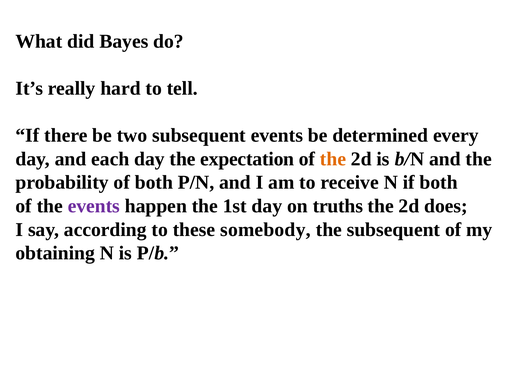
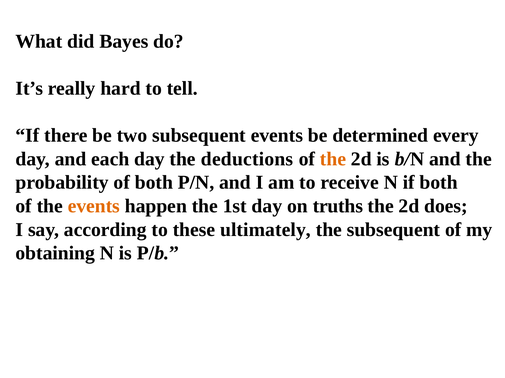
expectation: expectation -> deductions (247, 159)
events colour: purple -> orange (94, 206)
somebody: somebody -> ultimately (265, 230)
